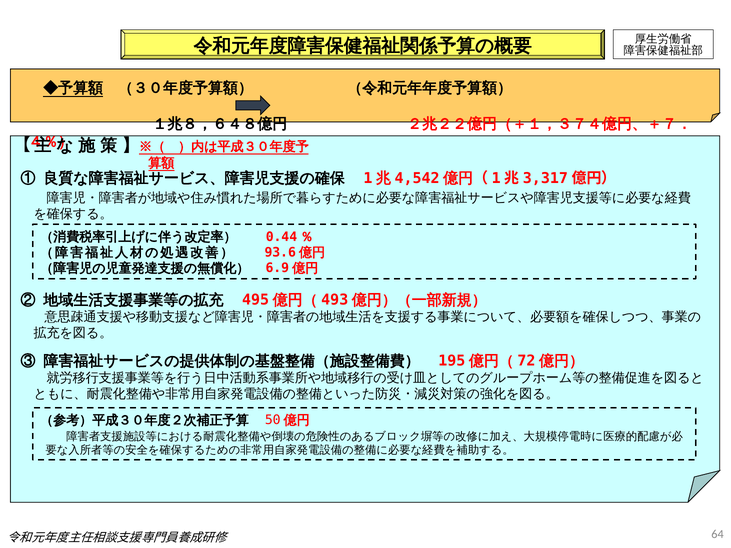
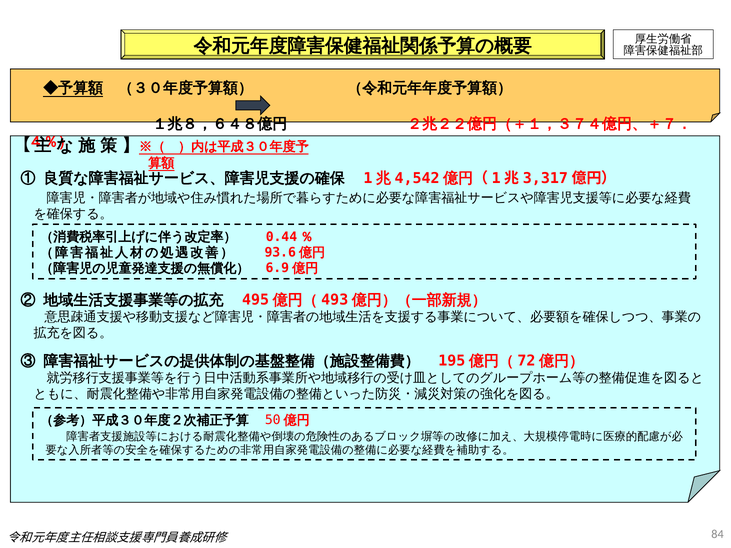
64: 64 -> 84 (718, 534)
